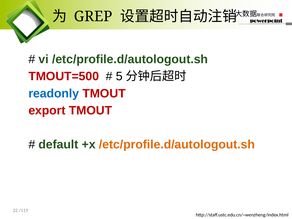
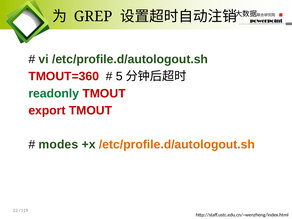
TMOUT=500: TMOUT=500 -> TMOUT=360 (64, 76)
readonly colour: blue -> green (54, 93)
default: default -> modes (58, 145)
